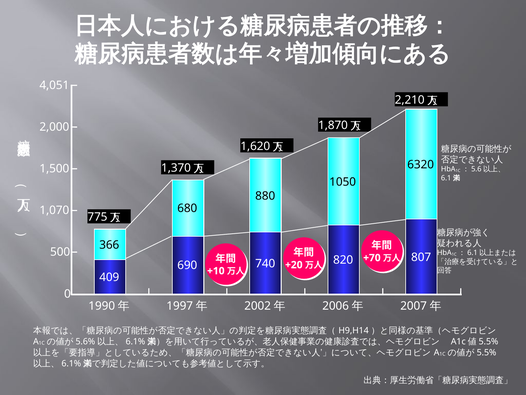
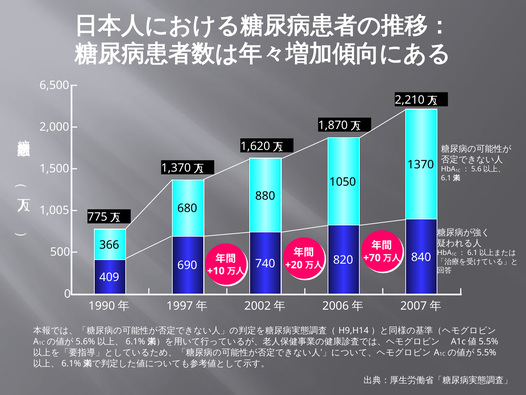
4,051: 4,051 -> 6,500 (54, 85)
6320: 6320 -> 1370 (421, 165)
1,070: 1,070 -> 1,005 (54, 210)
807: 807 -> 840 (421, 257)
